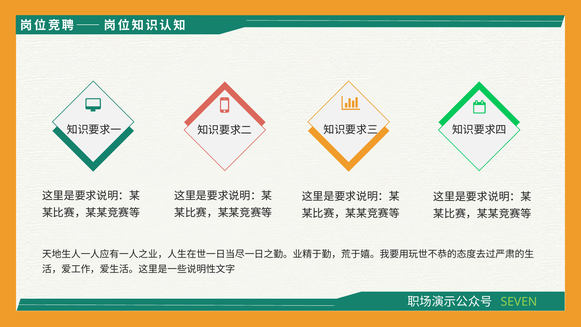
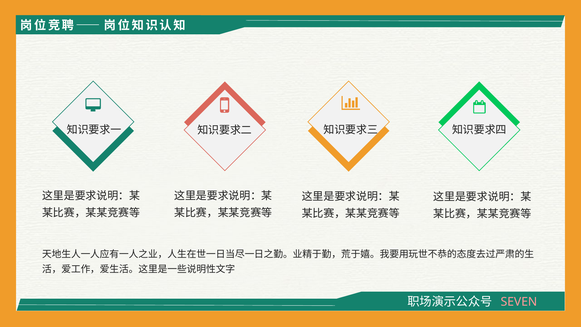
SEVEN colour: light green -> pink (519, 302)
